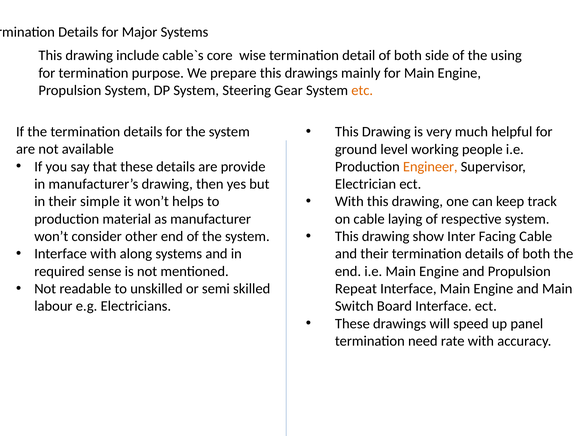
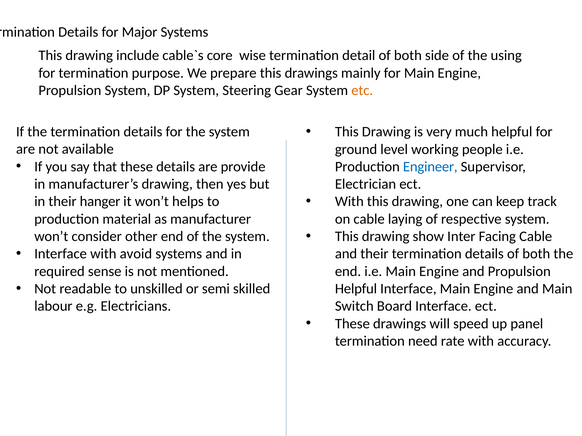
Engineer colour: orange -> blue (430, 167)
simple: simple -> hanger (100, 202)
along: along -> avoid (136, 254)
Repeat: Repeat -> Helpful (356, 289)
